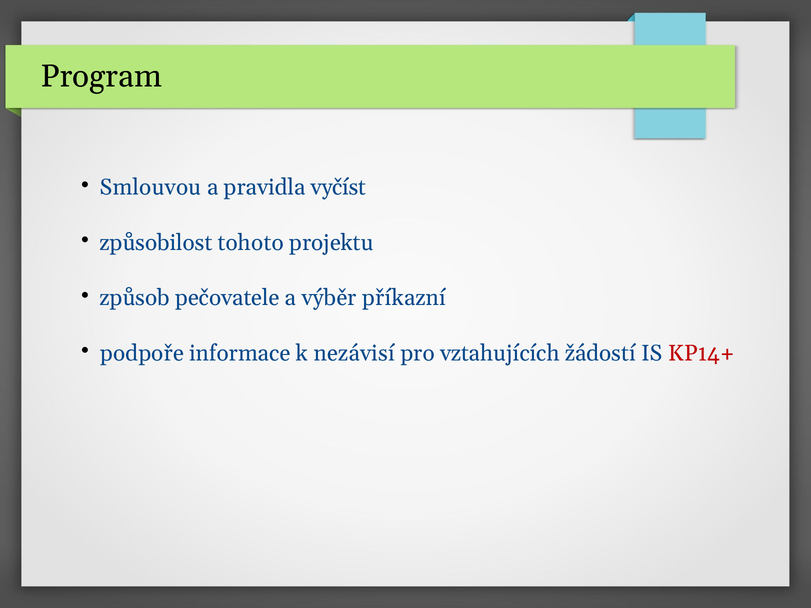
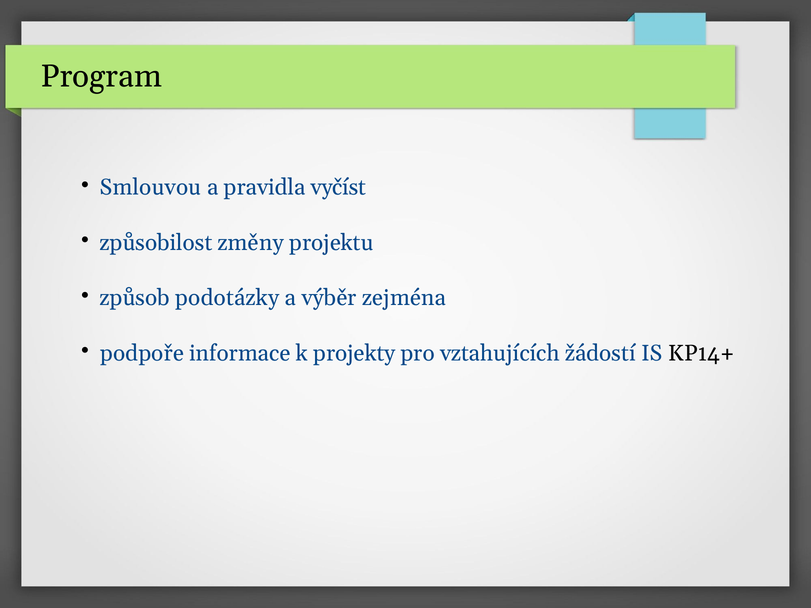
tohoto: tohoto -> změny (251, 243)
pečovatele: pečovatele -> podotázky (227, 298)
příkazní: příkazní -> zejména (404, 298)
nezávisí: nezávisí -> projekty (354, 353)
KP14+ colour: red -> black (701, 353)
